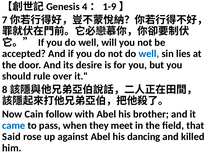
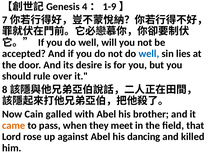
follow: follow -> galled (59, 114)
came colour: blue -> orange (14, 125)
Said: Said -> Lord (12, 137)
